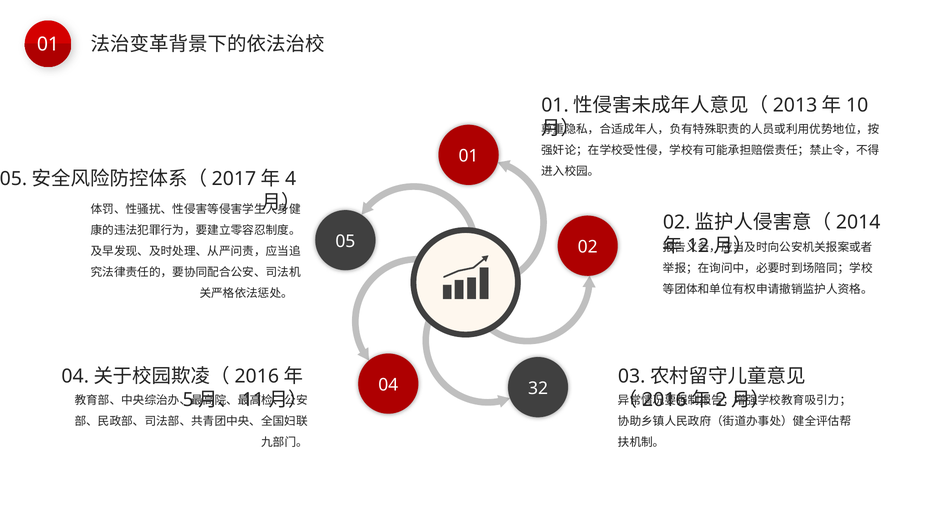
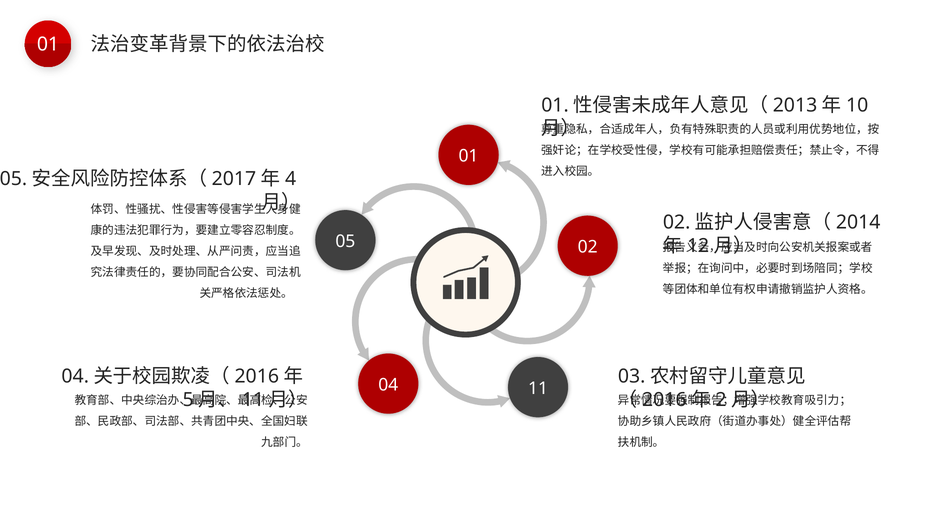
04 32: 32 -> 11 (538, 388)
